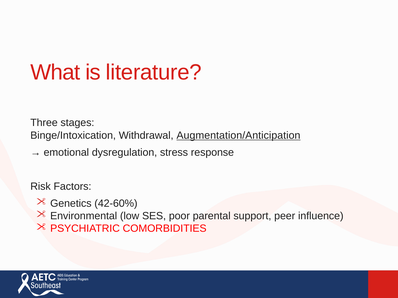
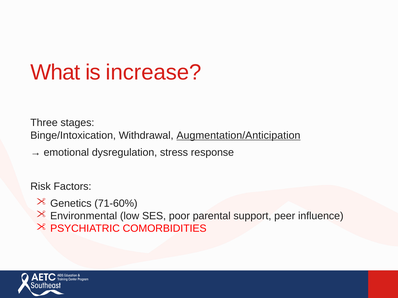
literature: literature -> increase (154, 72)
42-60%: 42-60% -> 71-60% (116, 204)
